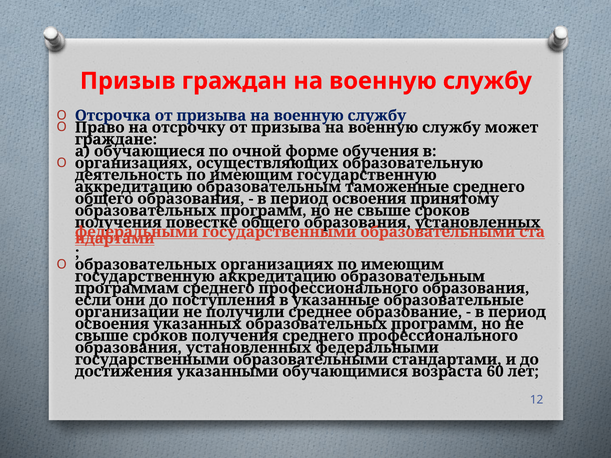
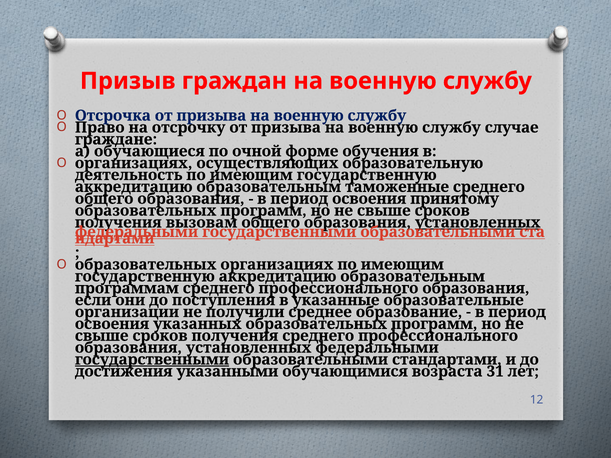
может: может -> случае (512, 128)
повестке: повестке -> вызовам (202, 223)
государственными underline: none -> present (152, 360)
60: 60 -> 31 (495, 372)
